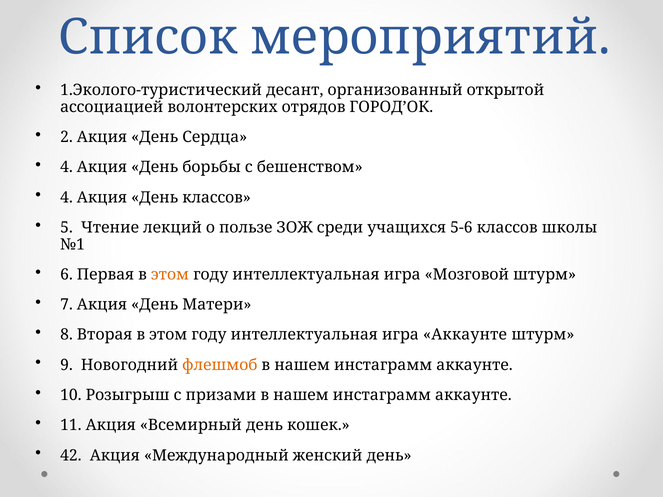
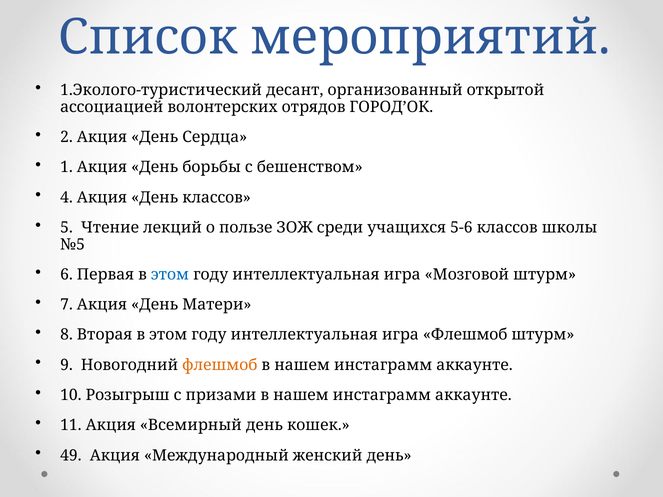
4: 4 -> 1 (66, 167)
№1: №1 -> №5 (73, 245)
этом colour: orange -> blue (170, 275)
игра Аккаунте: Аккаунте -> Флешмоб (465, 335)
42: 42 -> 49 (71, 456)
